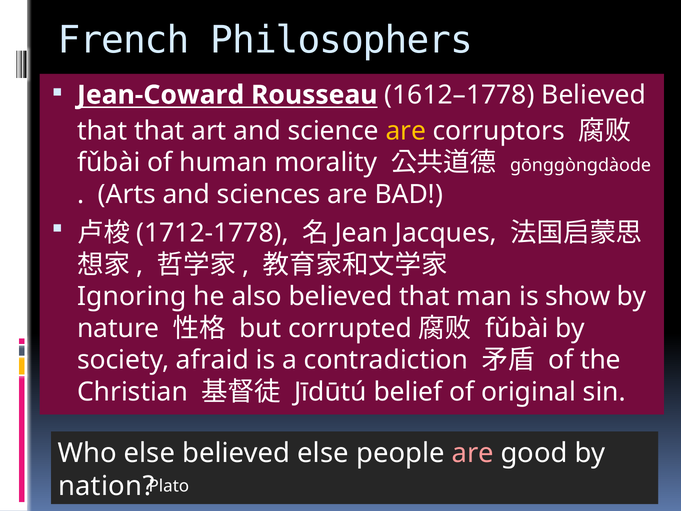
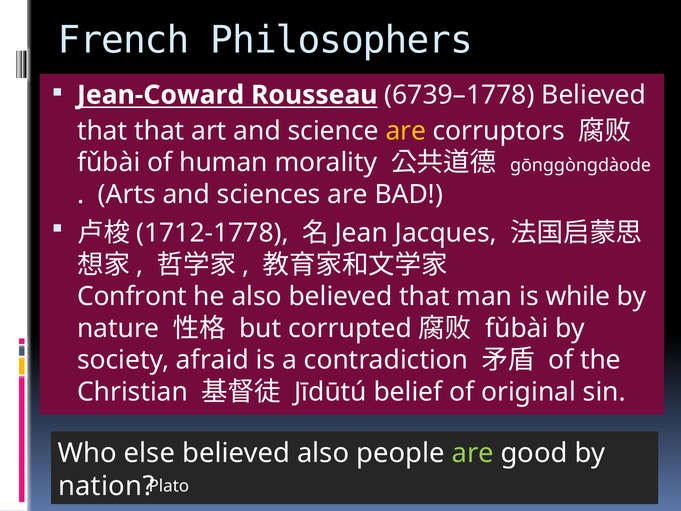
1612–1778: 1612–1778 -> 6739–1778 (460, 95)
Ignoring: Ignoring -> Confront (132, 296)
show: show -> while (578, 296)
believed else: else -> also (323, 453)
are colour: pink -> light green (473, 453)
